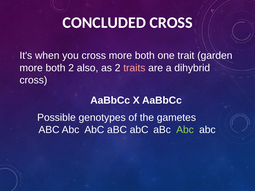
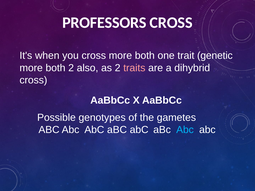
CONCLUDED: CONCLUDED -> PROFESSORS (104, 23)
garden: garden -> genetic (215, 56)
Abc colour: light green -> light blue (185, 130)
